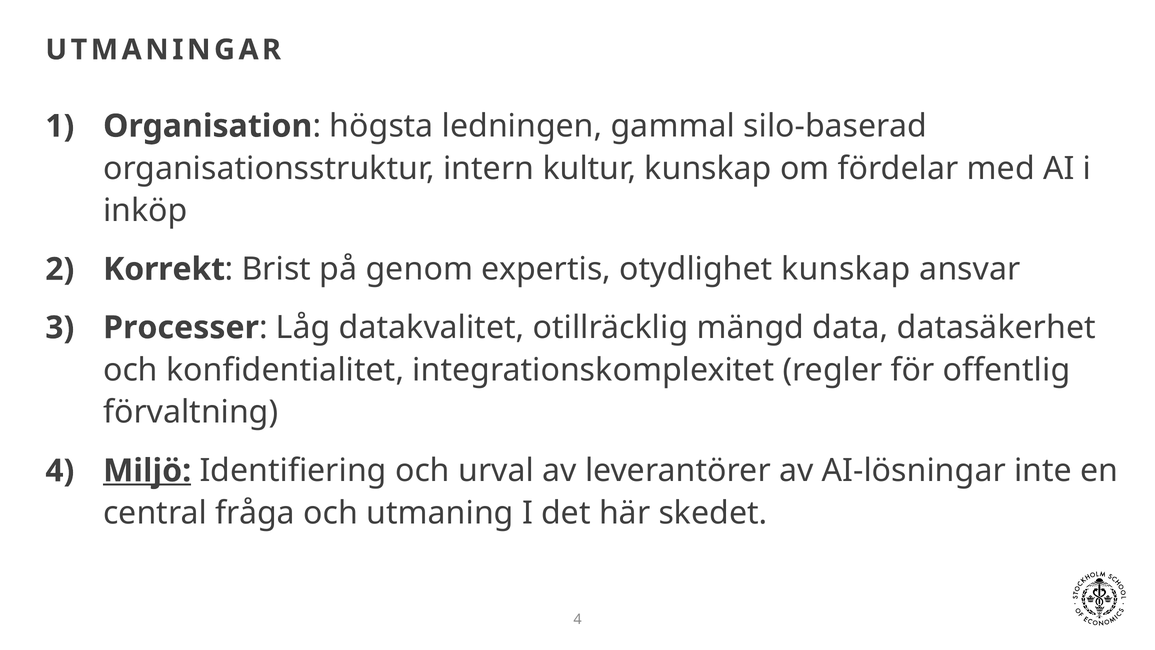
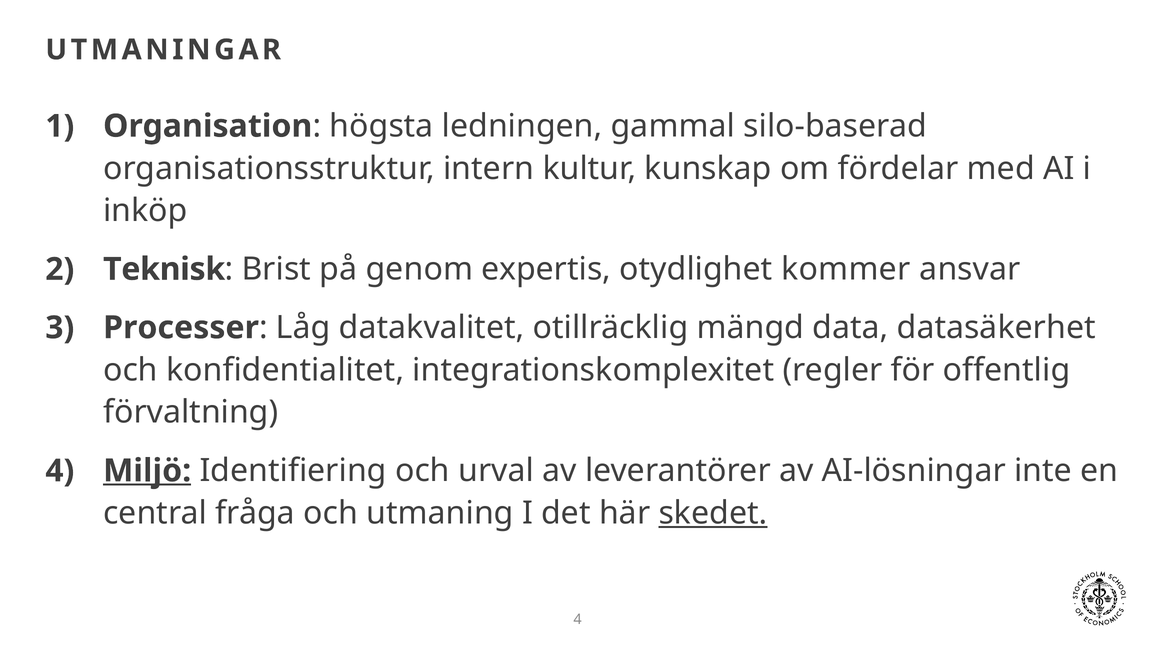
Korrekt: Korrekt -> Teknisk (164, 269)
otydlighet kunskap: kunskap -> kommer (846, 269)
skedet underline: none -> present (713, 513)
